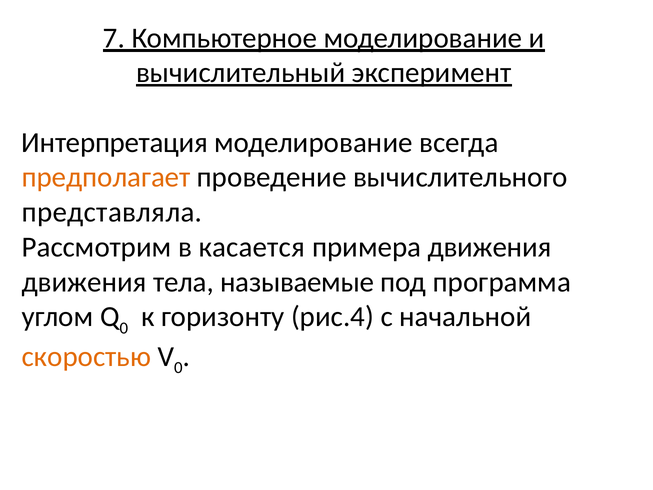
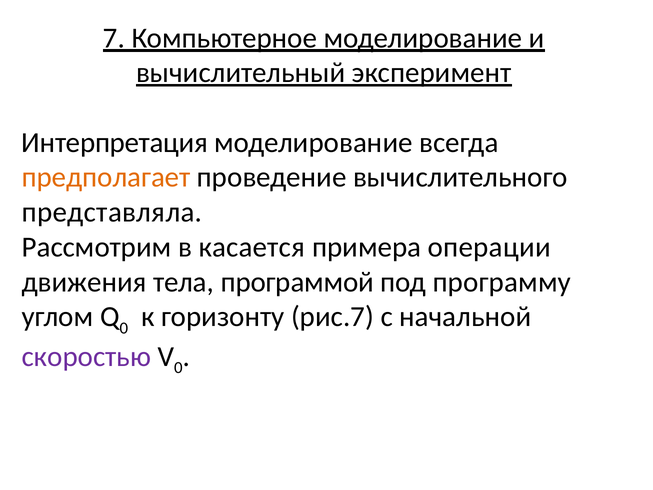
примера движения: движения -> операции (489, 247)
называемые: называемые -> программой (297, 282)
программа: программа -> программу (502, 282)
рис.4: рис.4 -> рис.7 (333, 317)
скоростью colour: orange -> purple (86, 356)
